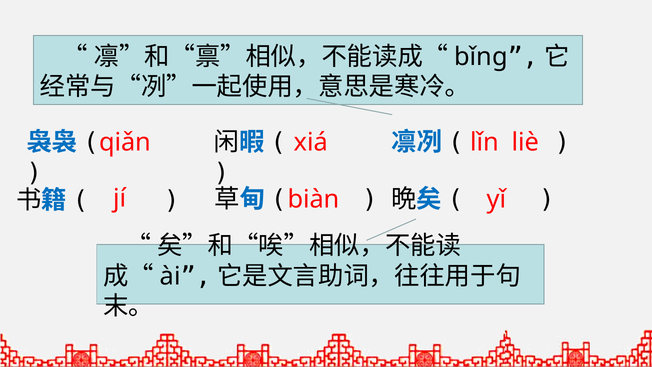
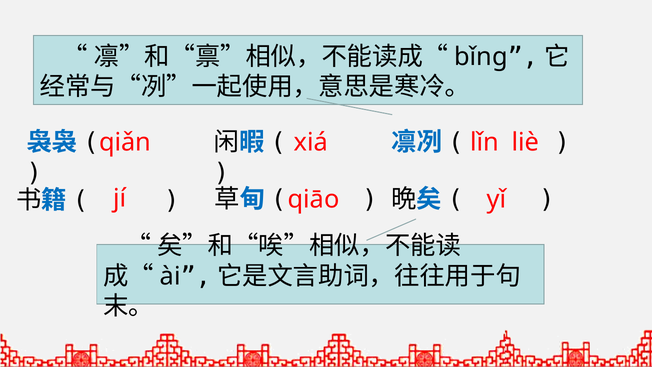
biàn: biàn -> qiāo (314, 199)
